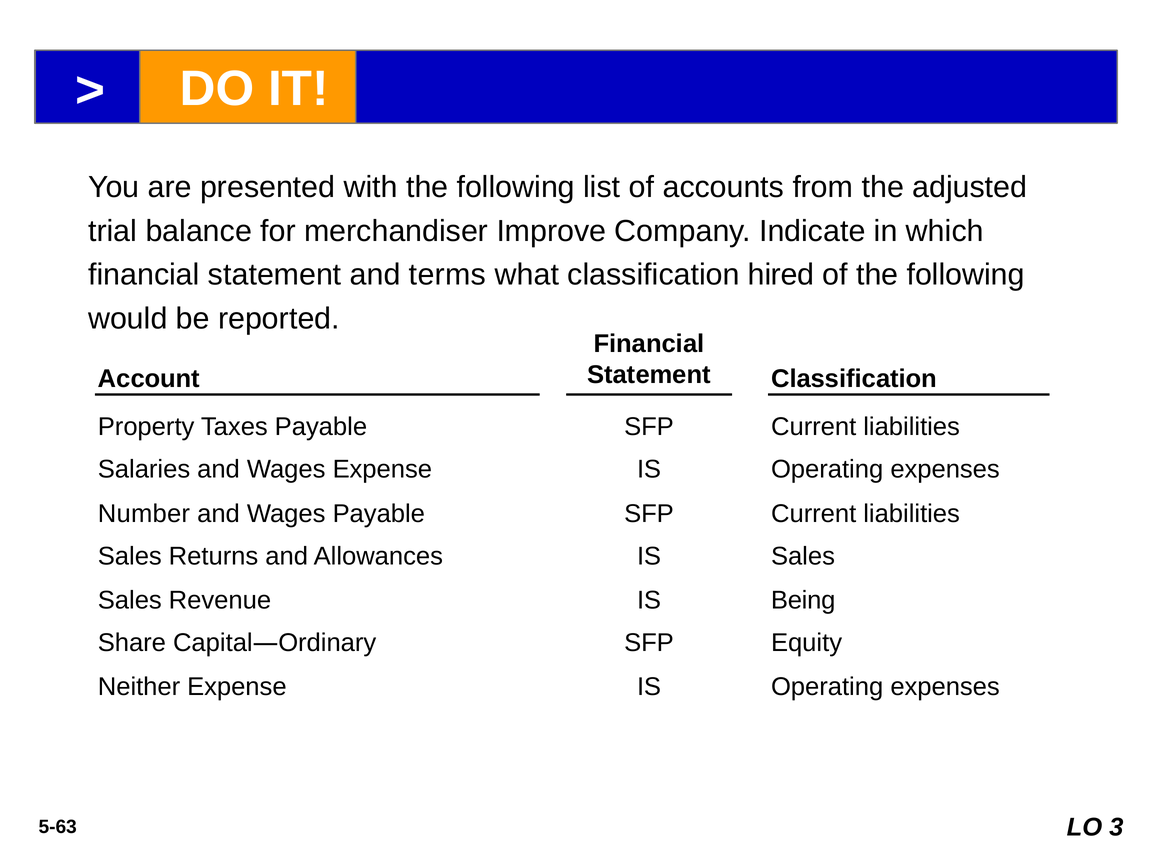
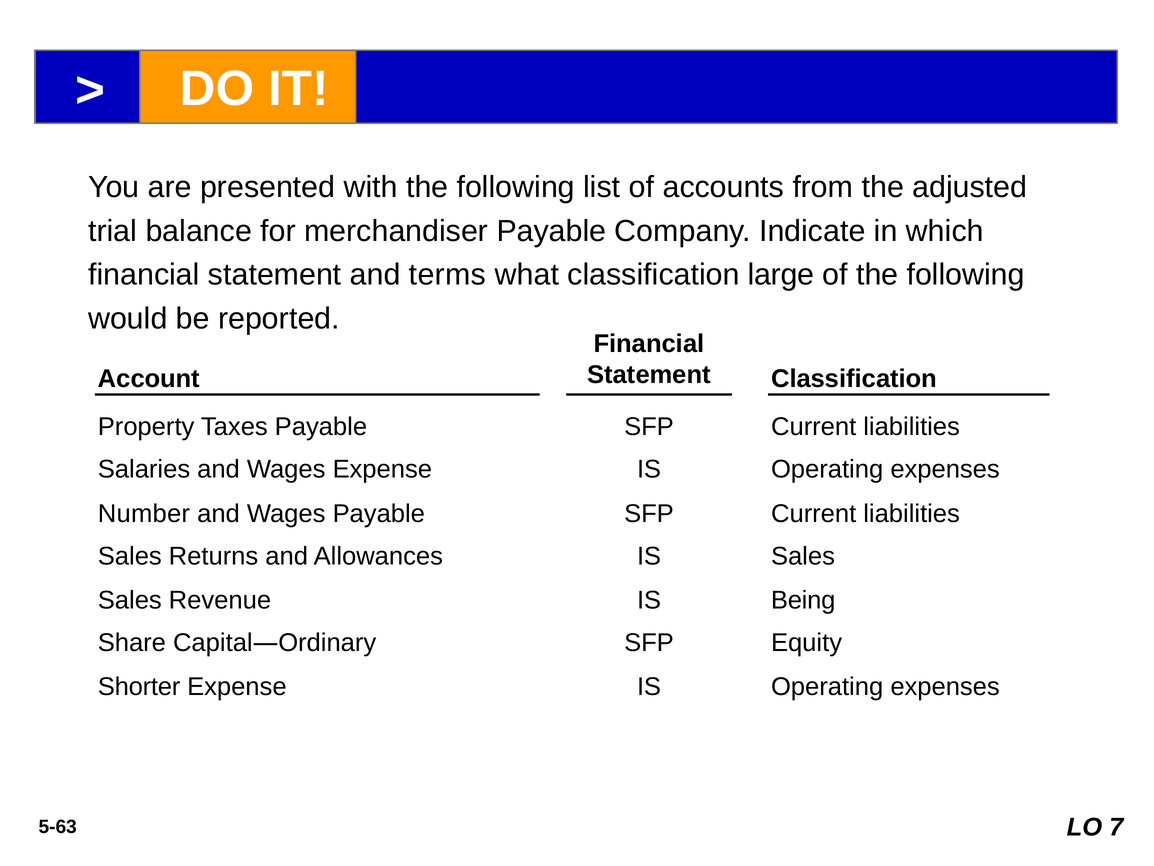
merchandiser Improve: Improve -> Payable (551, 231)
hired: hired -> large (781, 275)
Neither: Neither -> Shorter (139, 686)
3: 3 -> 7 (1116, 827)
